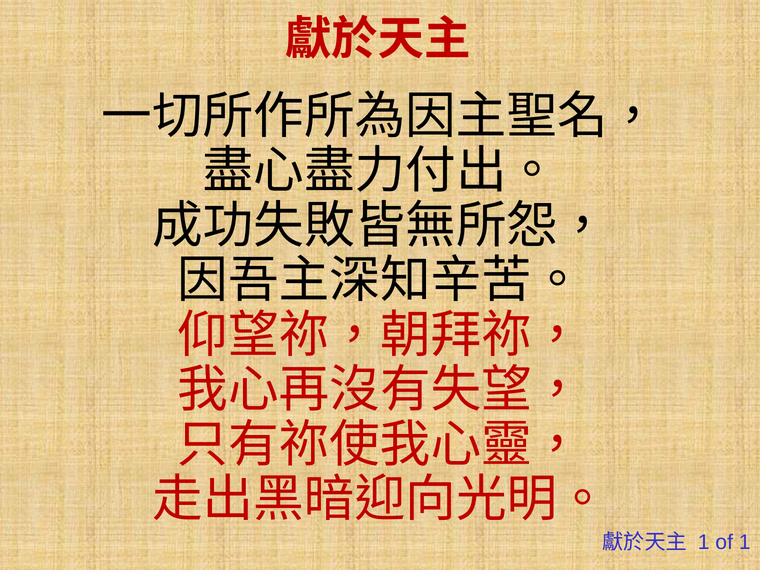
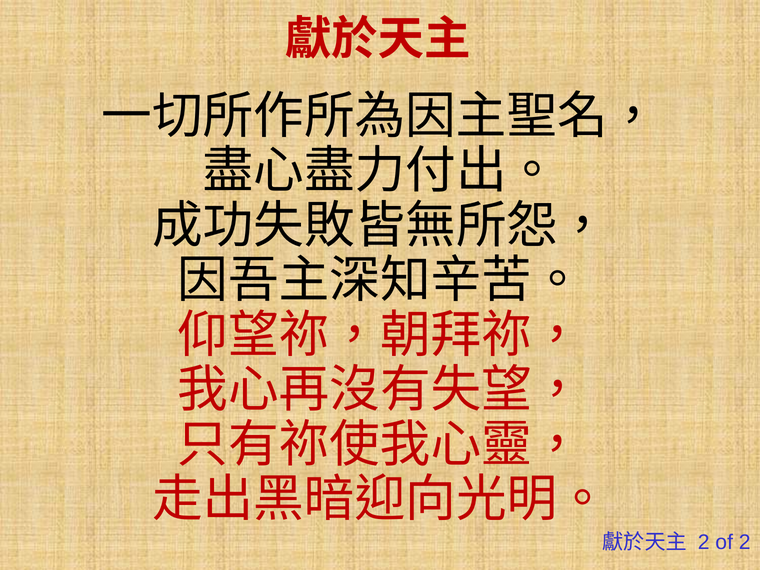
1: 1 -> 2 (704, 542)
of 1: 1 -> 2 (745, 542)
